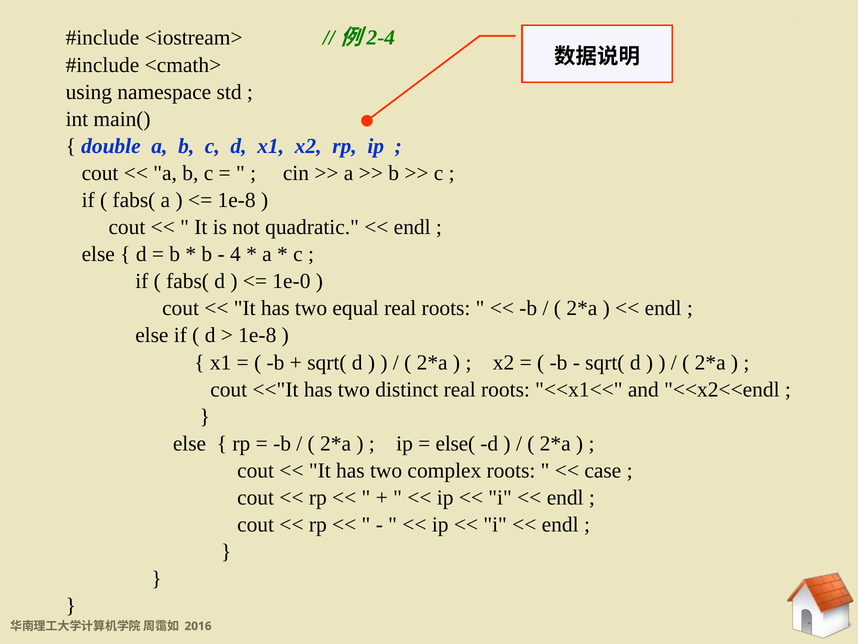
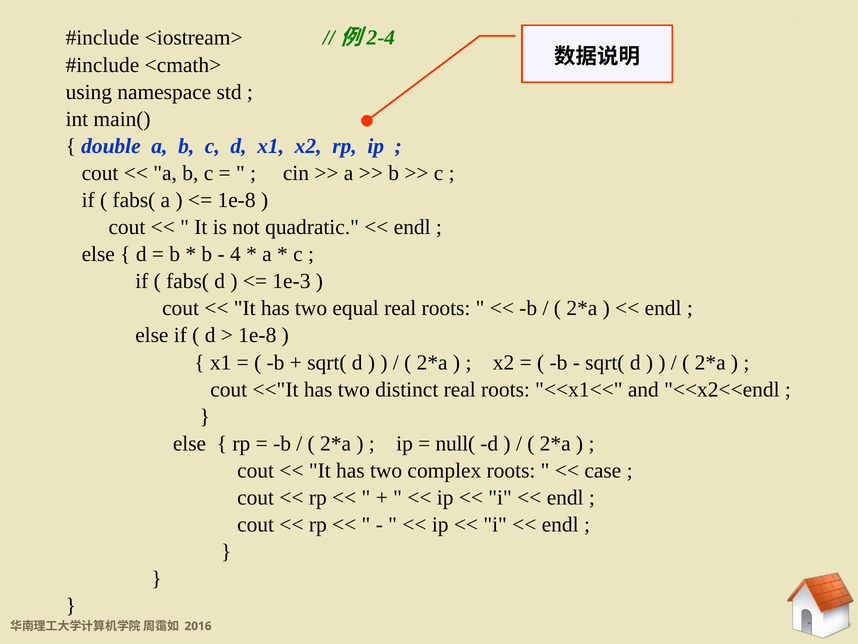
1e-0: 1e-0 -> 1e-3 (291, 281)
else(: else( -> null( (455, 443)
